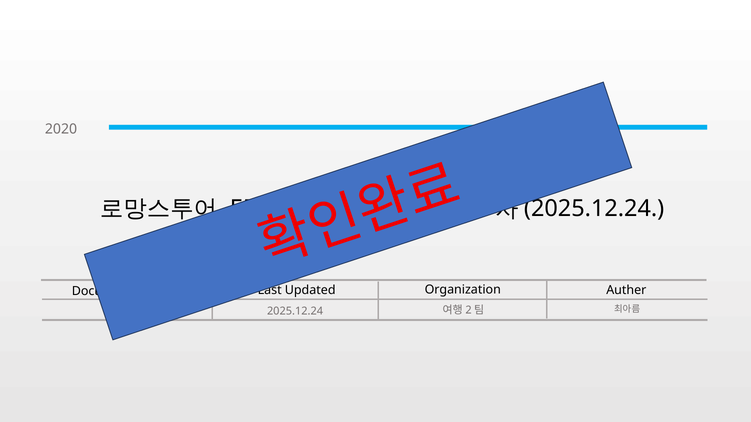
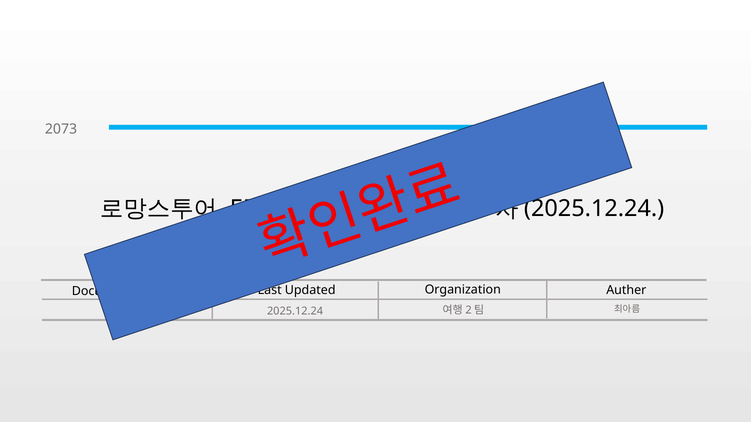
2020: 2020 -> 2073 (61, 129)
